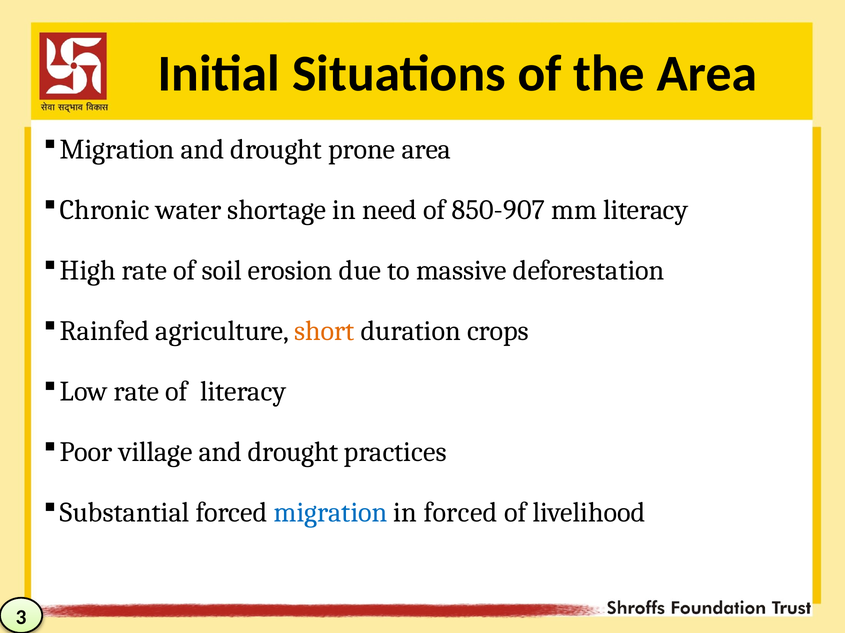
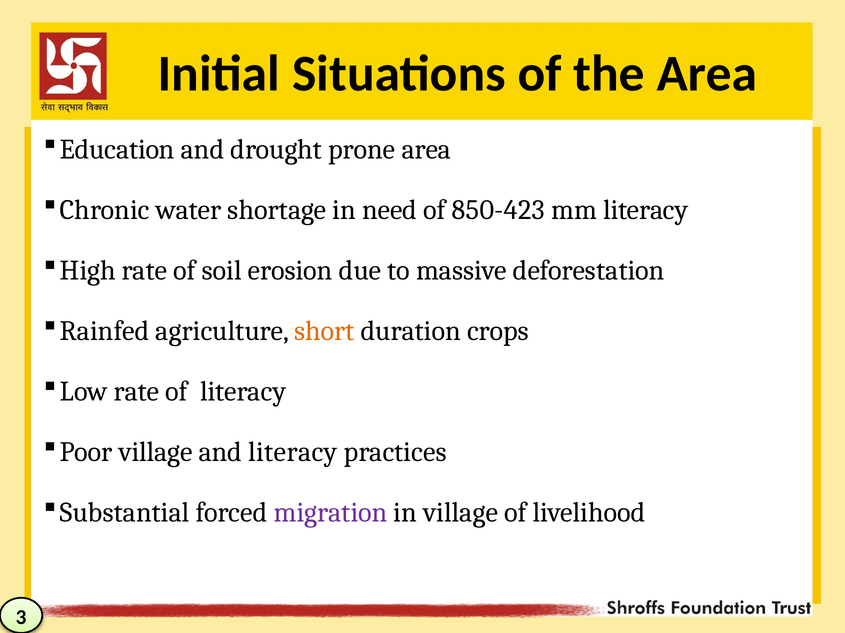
Migration: Migration -> Education (117, 150)
850-907: 850-907 -> 850-423 (498, 210)
drought: drought -> literacy (293, 453)
migration colour: blue -> purple (331, 513)
in forced: forced -> village (461, 513)
